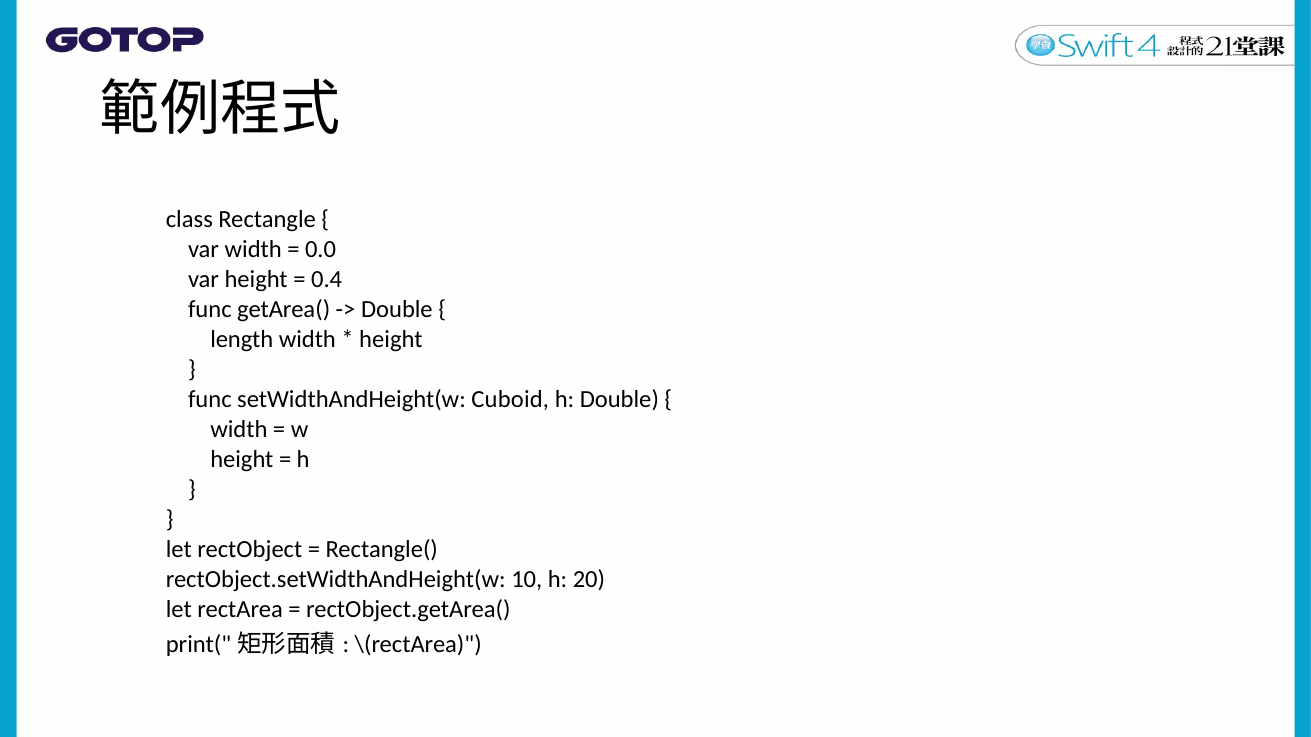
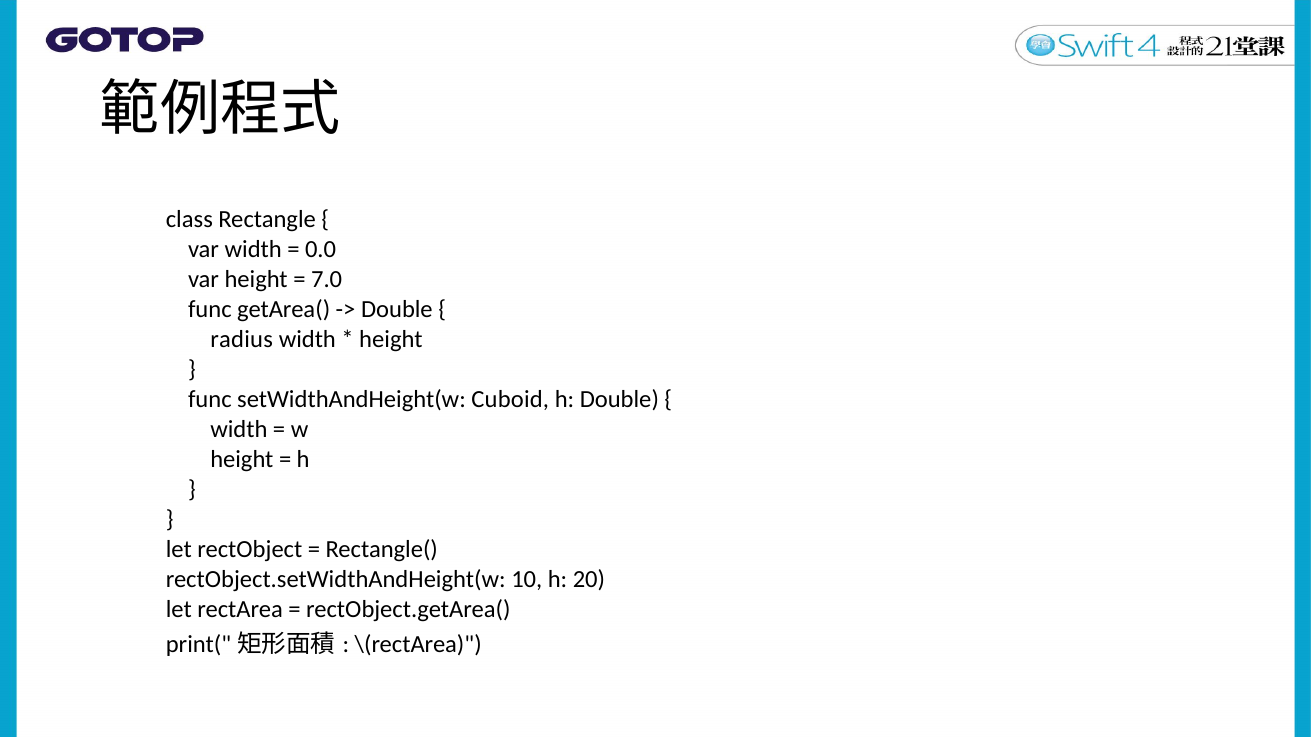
0.4: 0.4 -> 7.0 (327, 280)
length: length -> radius (242, 340)
